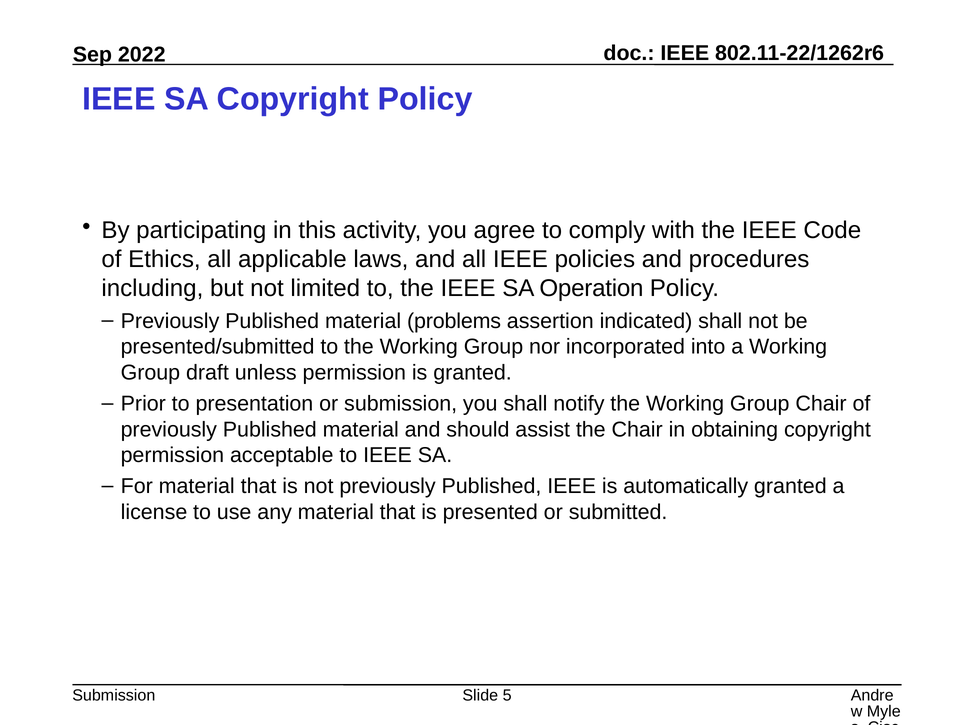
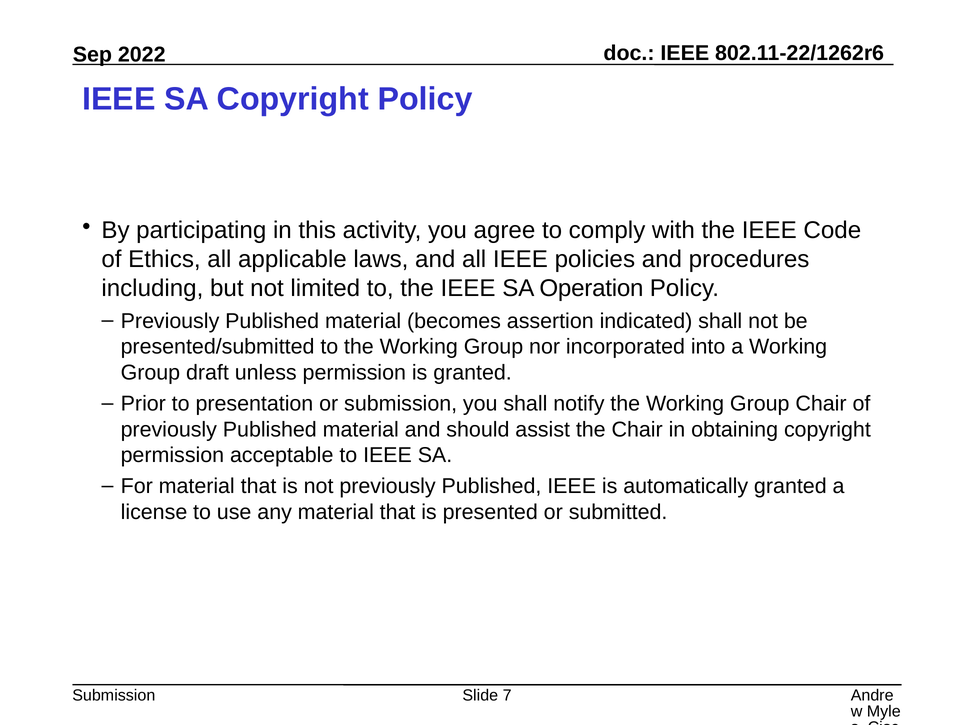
problems: problems -> becomes (454, 321)
5: 5 -> 7 (507, 695)
